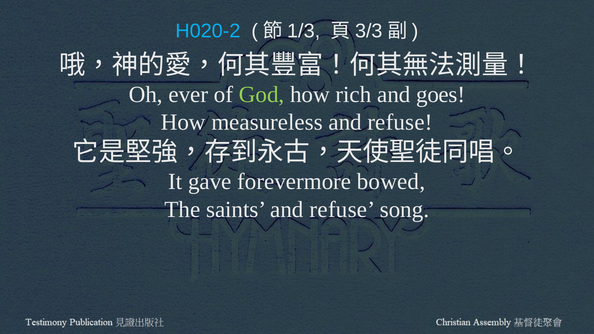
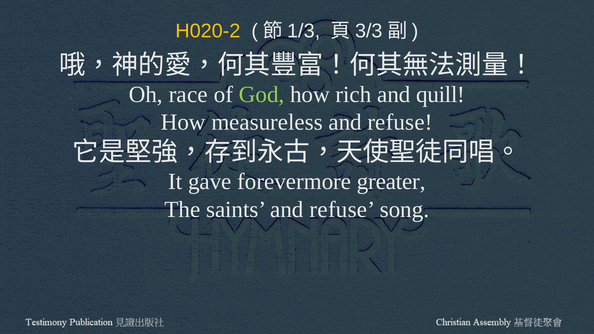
H020-2 colour: light blue -> yellow (208, 31)
ever: ever -> race (188, 95)
goes: goes -> quill (441, 95)
bowed: bowed -> greater (391, 182)
